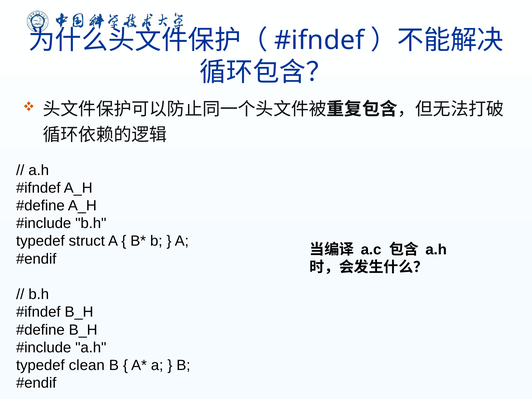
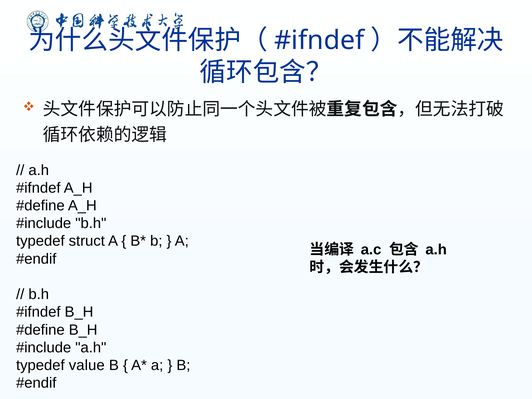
clean: clean -> value (87, 365)
